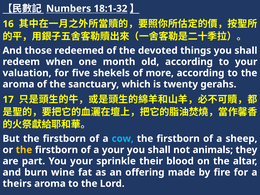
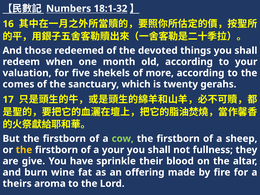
aroma: aroma -> comes (18, 84)
cow colour: light blue -> light green (123, 139)
animals: animals -> fullness (213, 150)
part: part -> give (33, 161)
You your: your -> have (82, 161)
